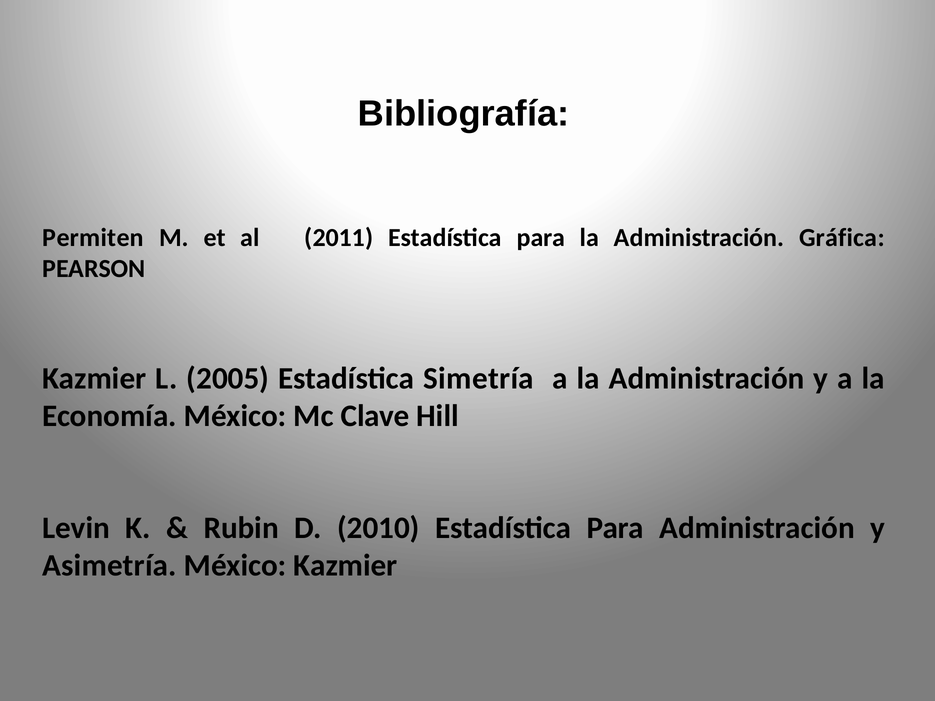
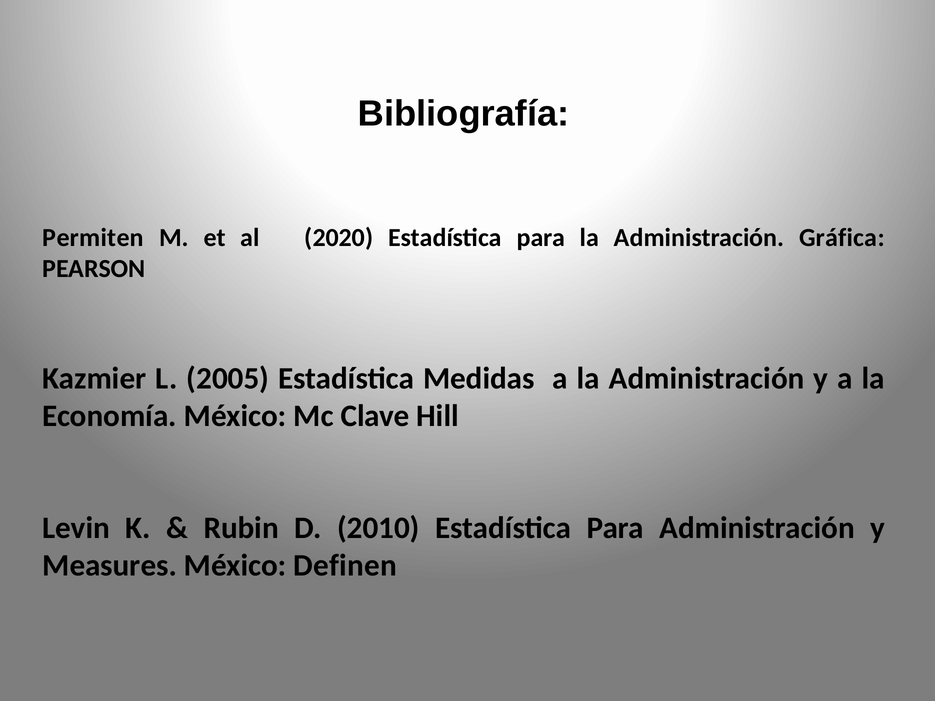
2011: 2011 -> 2020 (339, 238)
Simetría: Simetría -> Medidas (479, 379)
Asimetría: Asimetría -> Measures (110, 566)
México Kazmier: Kazmier -> Definen (345, 566)
